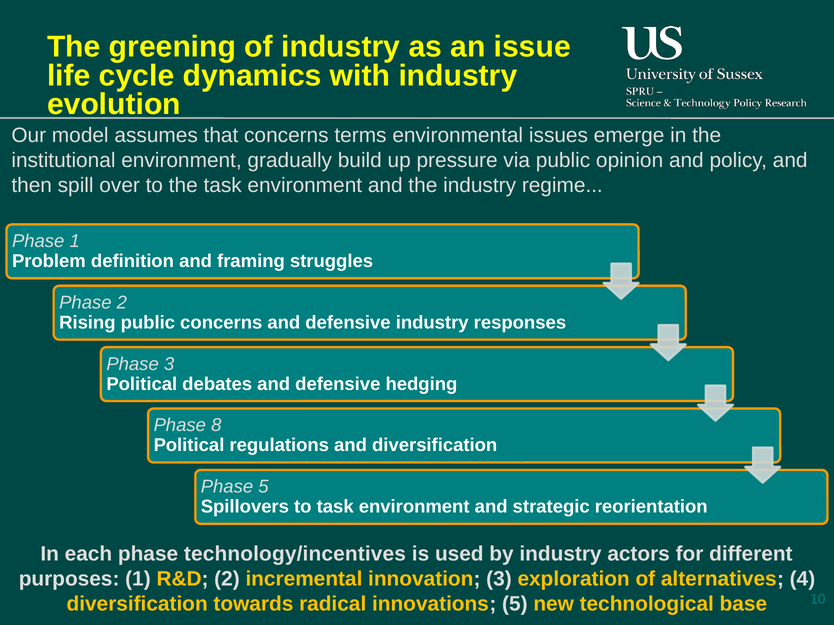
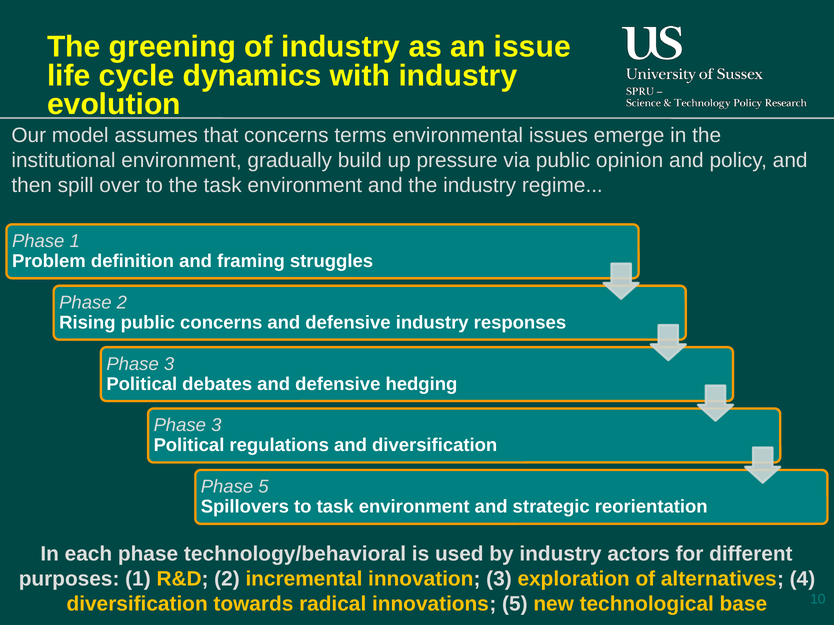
8: 8 -> 3 (216, 426)
technology/incentives: technology/incentives -> technology/behavioral (295, 554)
